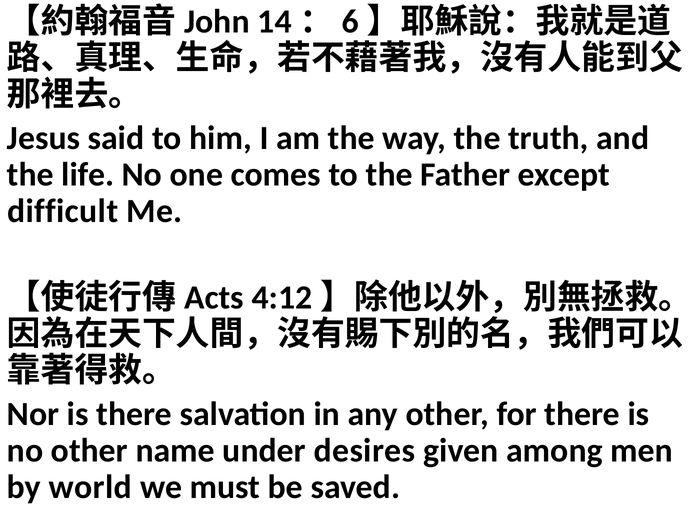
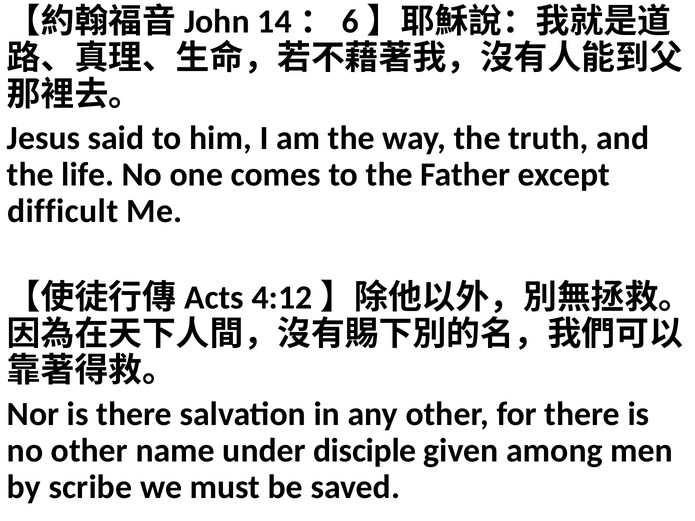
desires: desires -> disciple (365, 451)
world: world -> scribe (90, 487)
